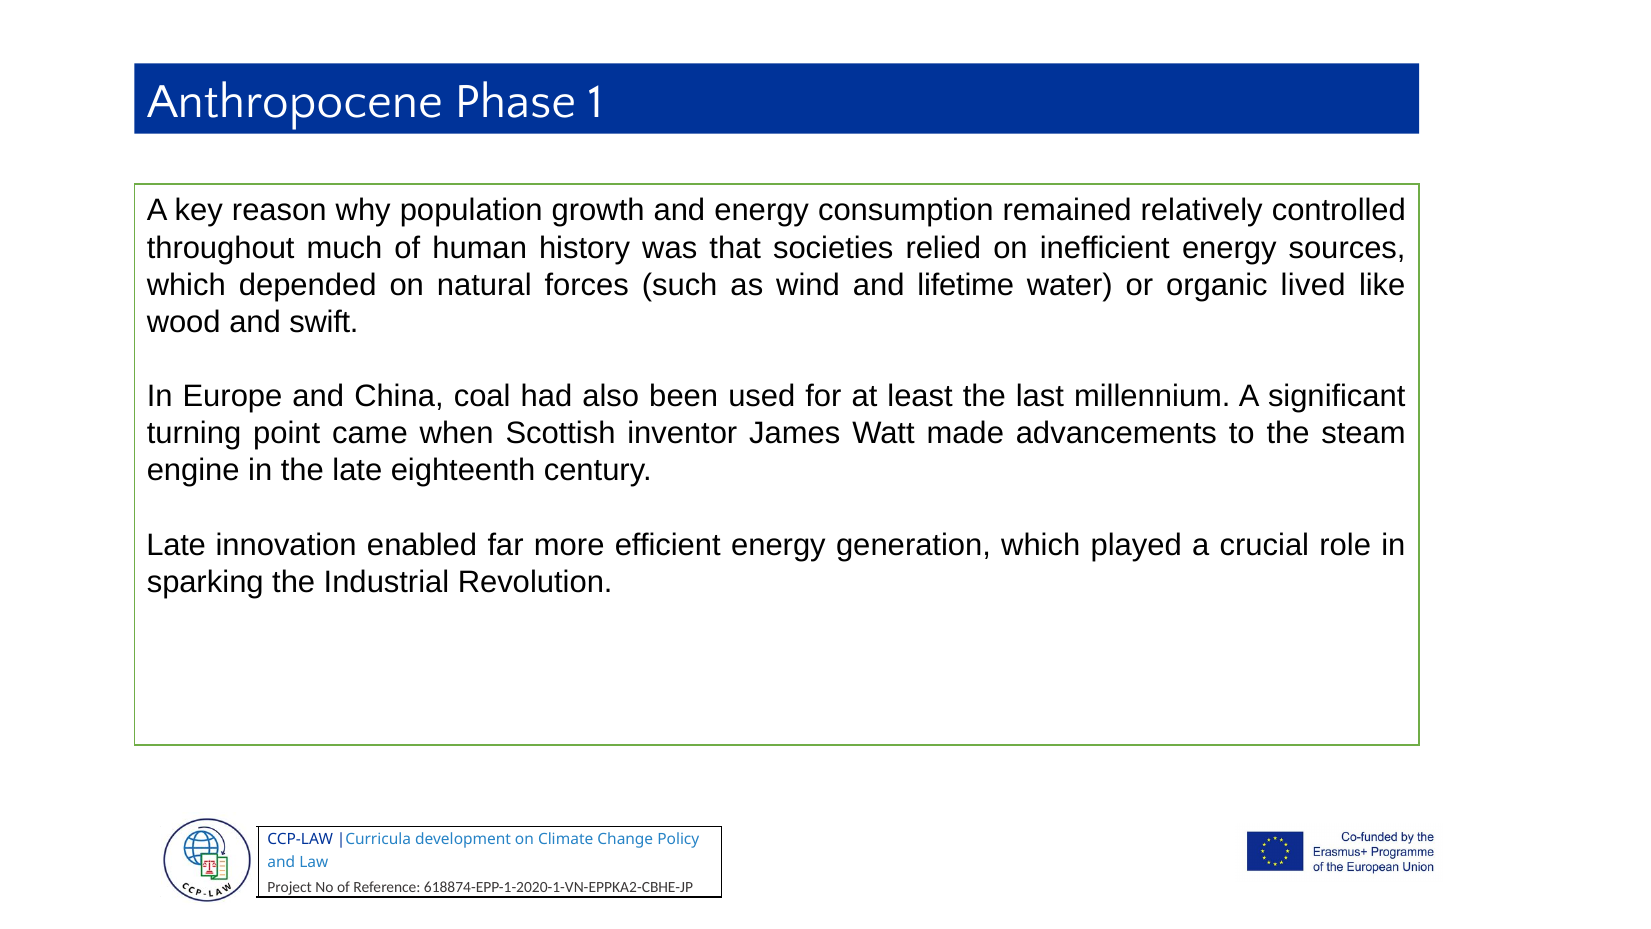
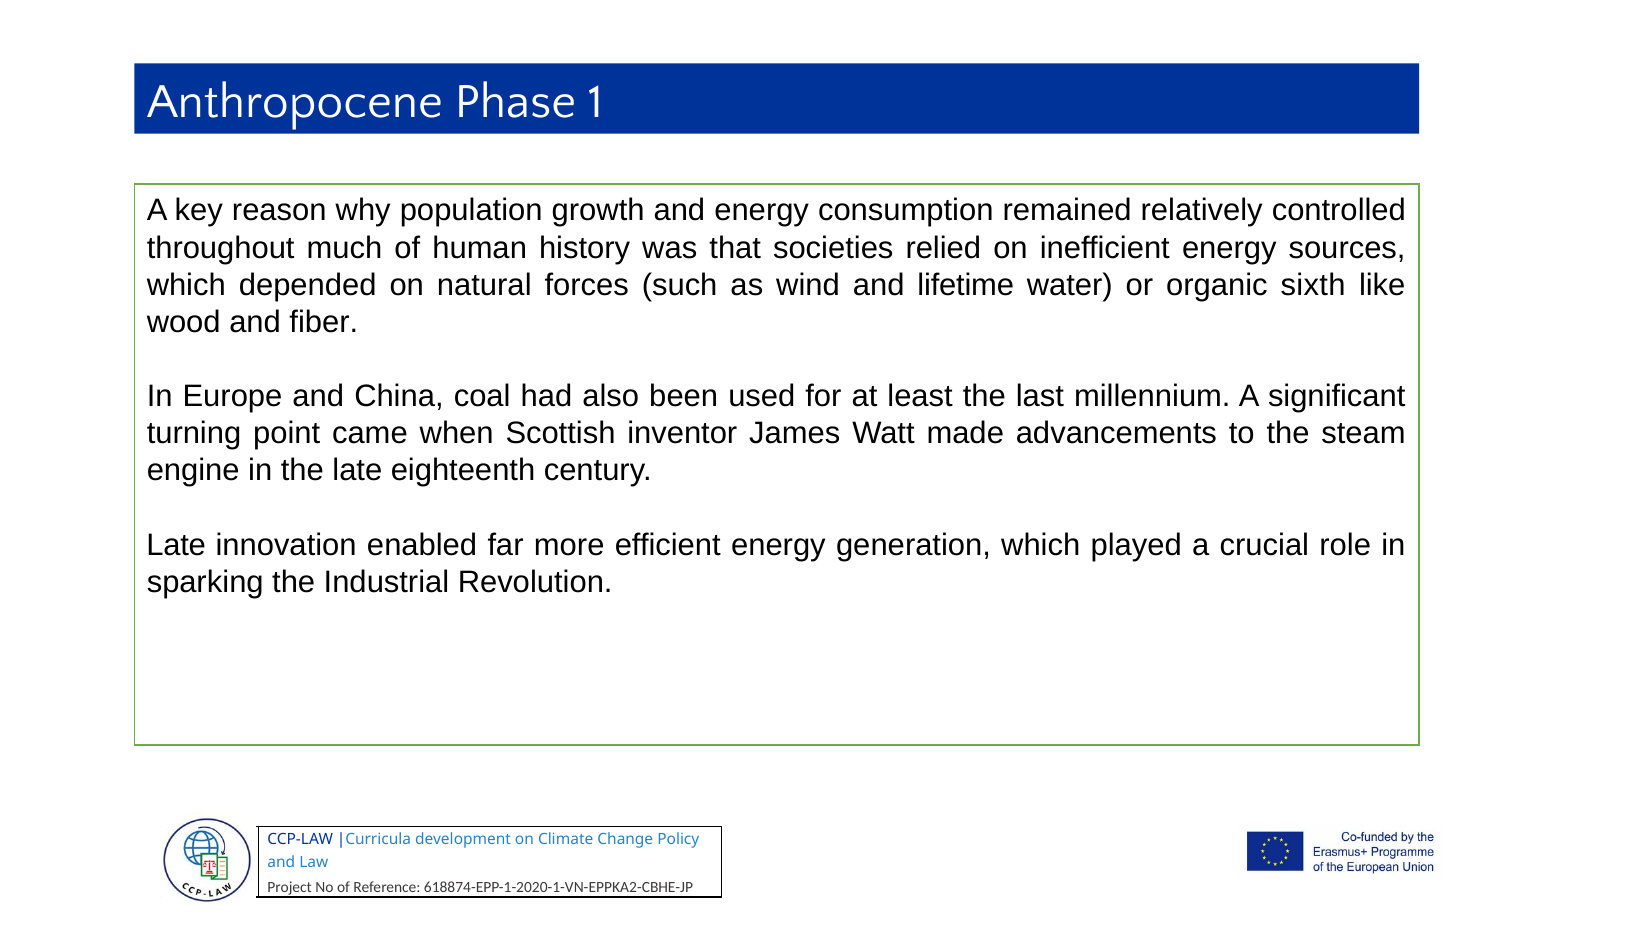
lived: lived -> sixth (1313, 285)
swift: swift -> fiber (324, 322)
